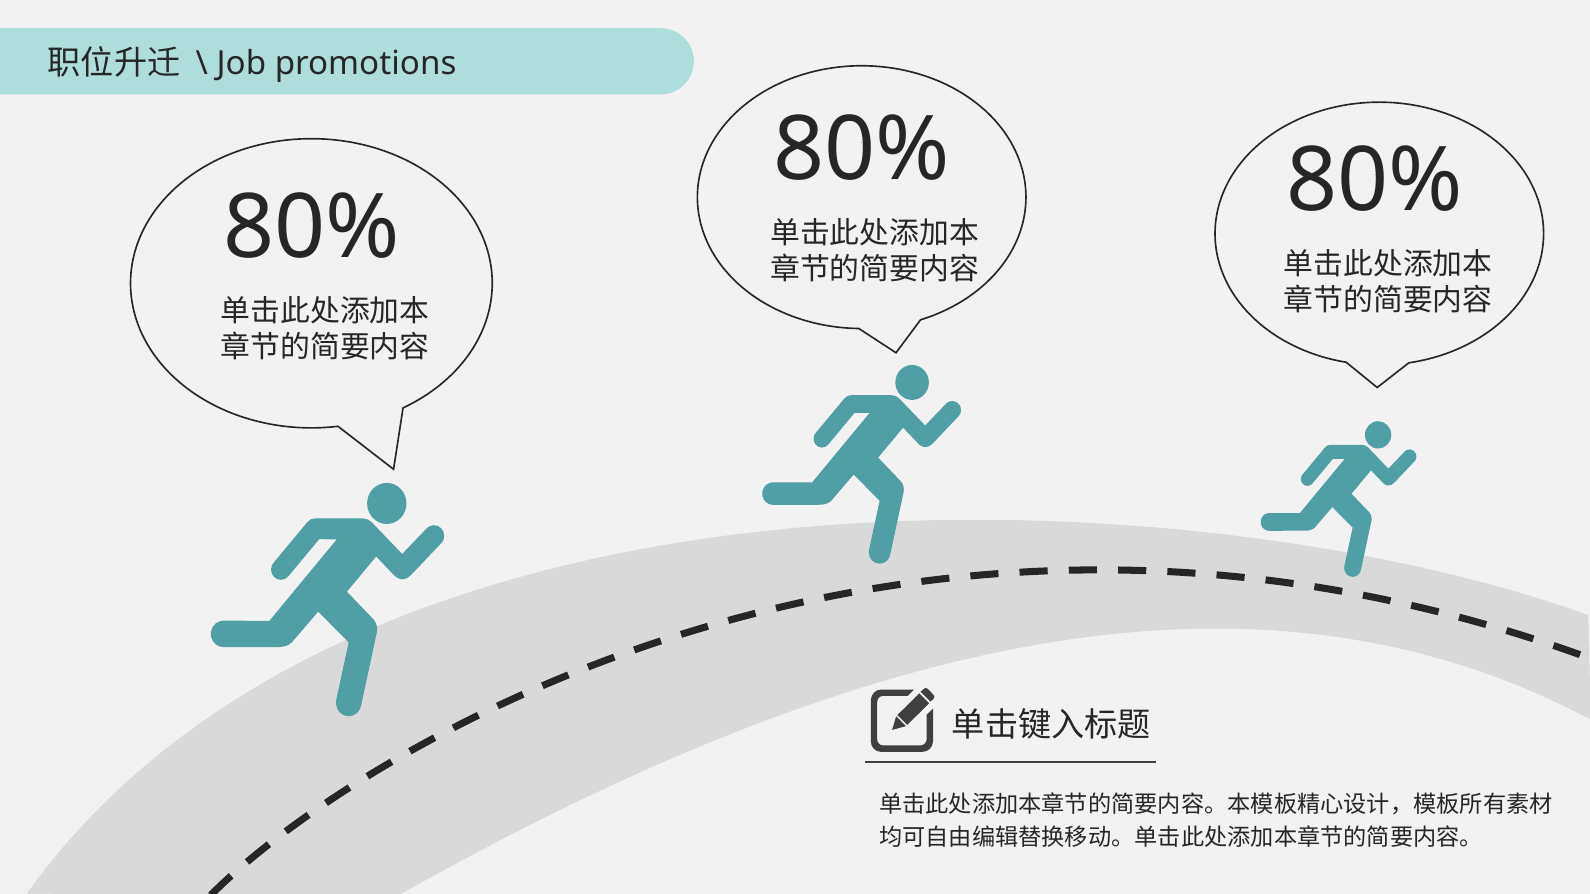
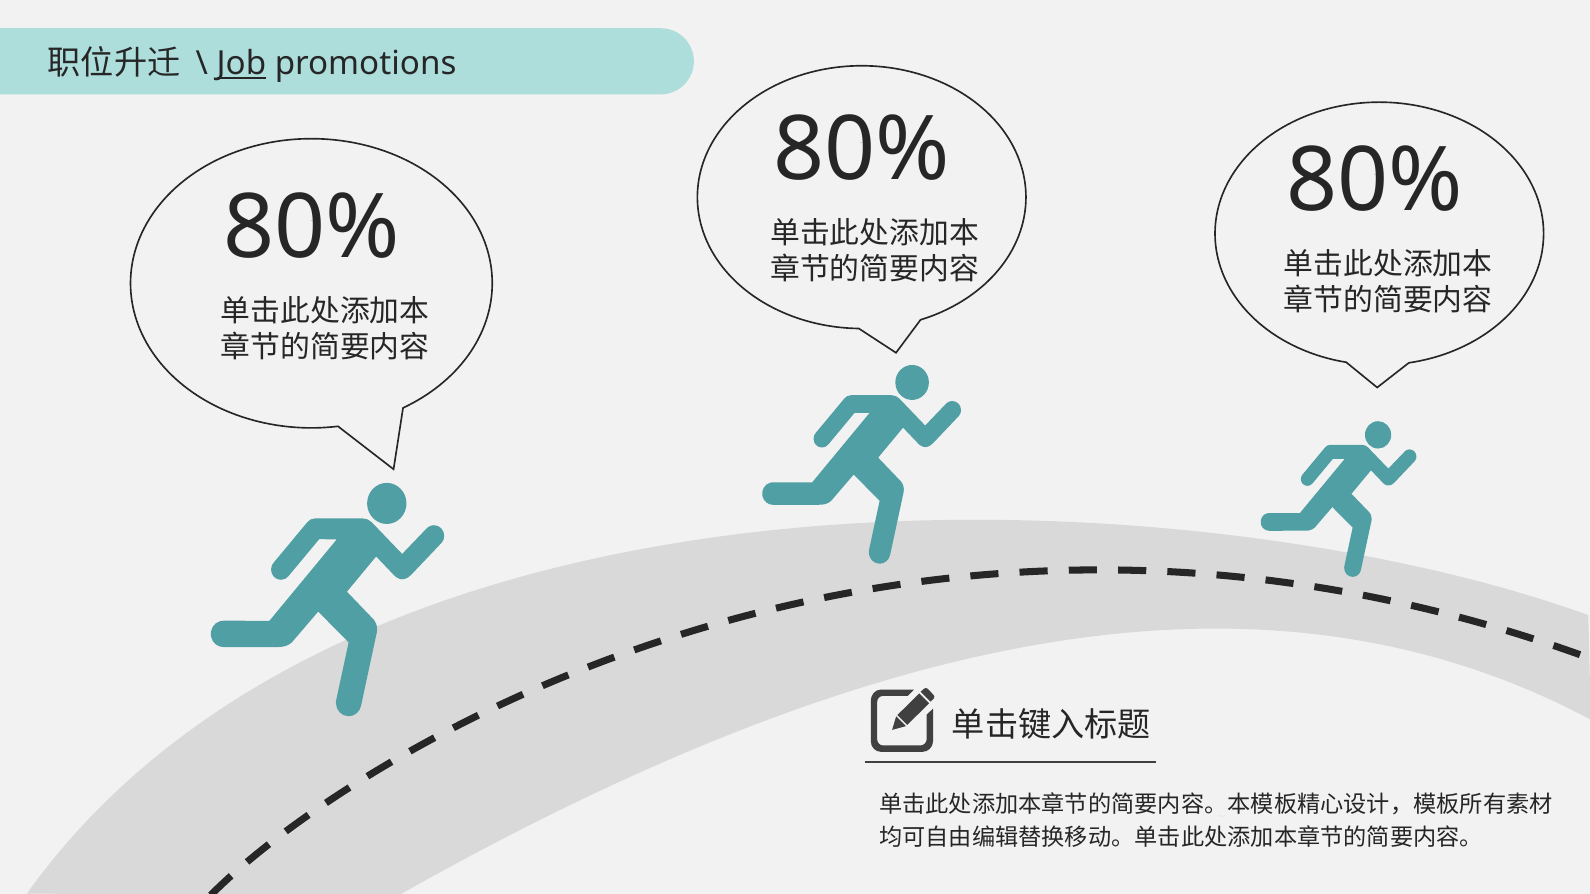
Job underline: none -> present (241, 64)
